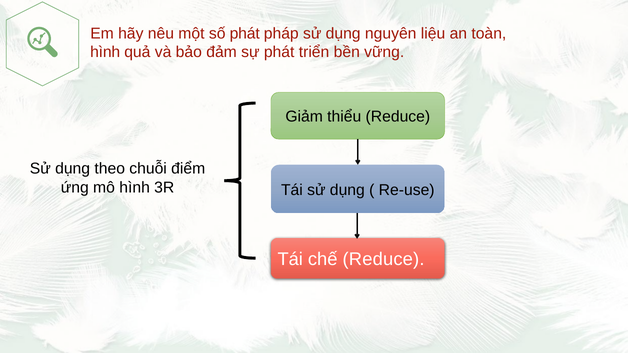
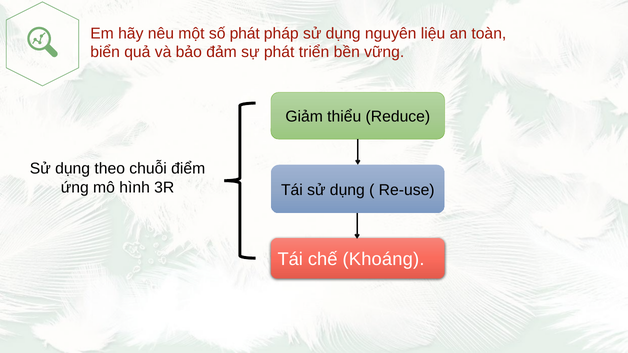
hình: hình -> biển (105, 52)
chế Reduce: Reduce -> Khoáng (384, 260)
